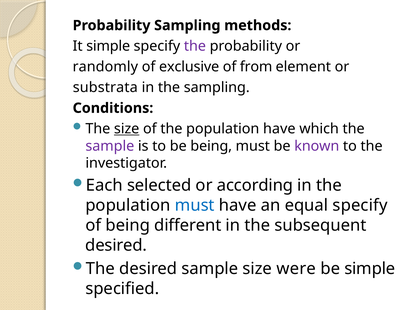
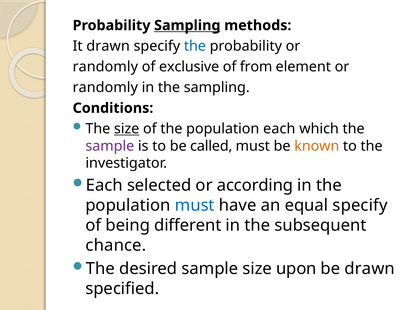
Sampling underline: none -> present (187, 25)
It simple: simple -> drawn (108, 46)
the colour: purple -> blue (195, 46)
substrata: substrata -> randomly (105, 87)
population have: have -> each (279, 129)
be being: being -> called (211, 146)
known colour: purple -> orange (317, 146)
desired: desired -> chance (116, 245)
were: were -> upon (296, 269)
be simple: simple -> drawn (370, 269)
